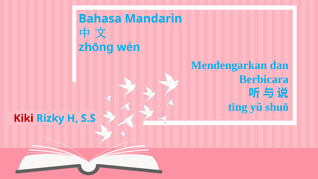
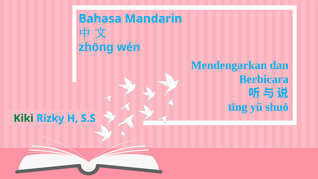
Kiki colour: red -> green (24, 118)
